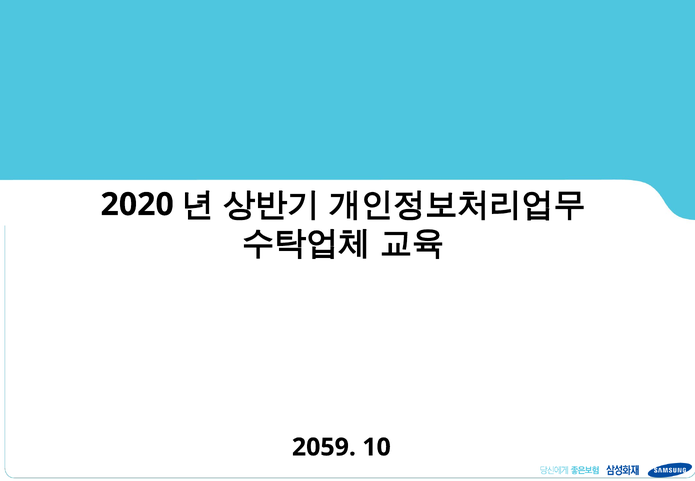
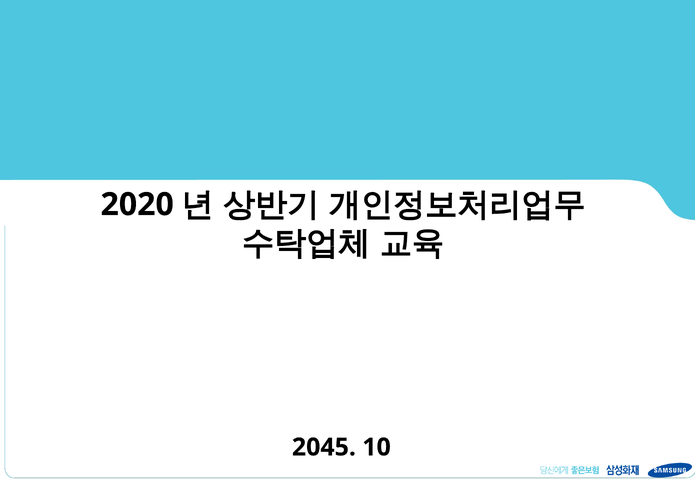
2059: 2059 -> 2045 (324, 447)
